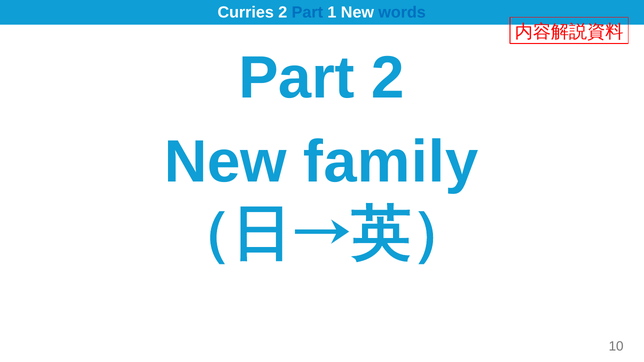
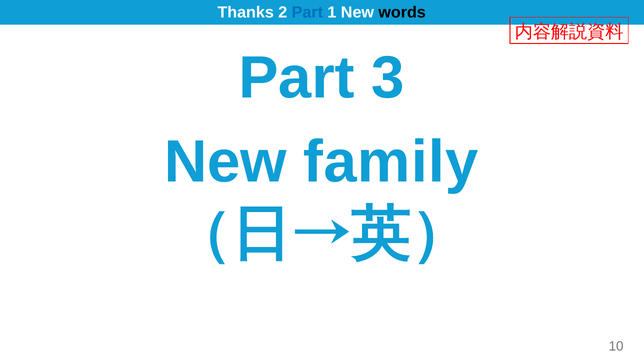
Curries: Curries -> Thanks (246, 12)
words colour: blue -> black (402, 12)
Part 2: 2 -> 3 (388, 78)
